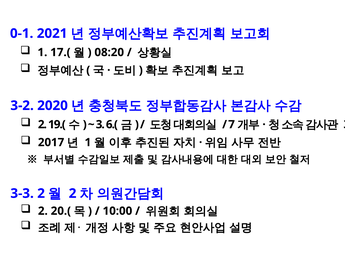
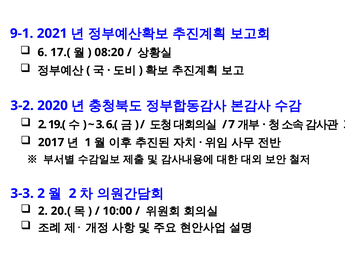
0-1: 0-1 -> 9-1 (22, 34)
1: 1 -> 6 (42, 52)
